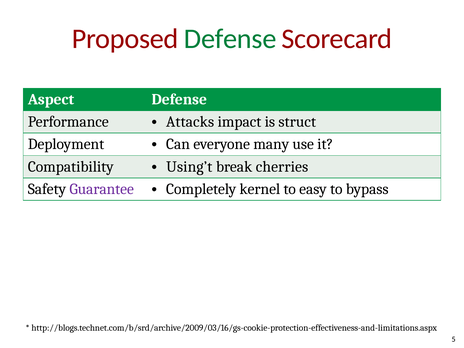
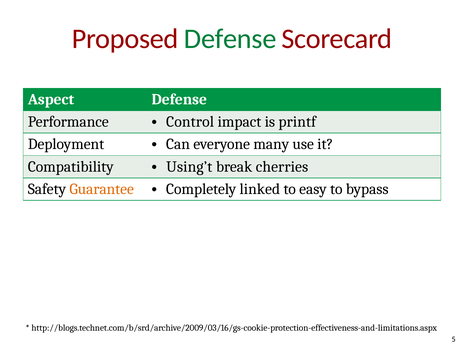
Attacks: Attacks -> Control (190, 122)
struct: struct -> printf (297, 122)
Guarantee colour: purple -> orange (102, 189)
kernel: kernel -> linked (260, 189)
